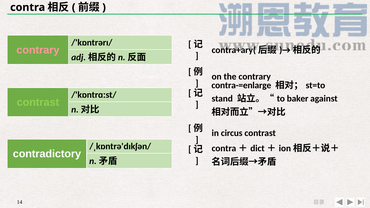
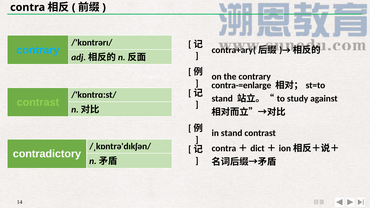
contrary colour: pink -> light blue (38, 50)
baker: baker -> study (298, 99)
in circus: circus -> stand (232, 133)
